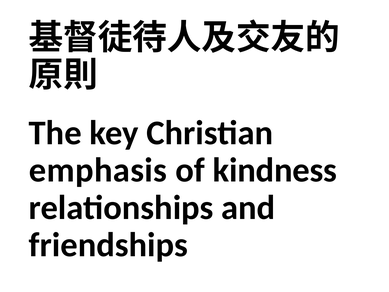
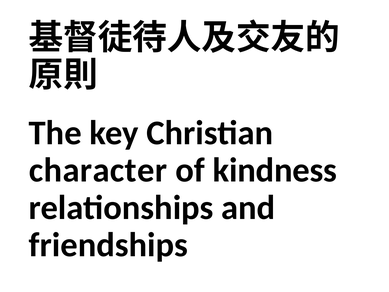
emphasis: emphasis -> character (98, 170)
